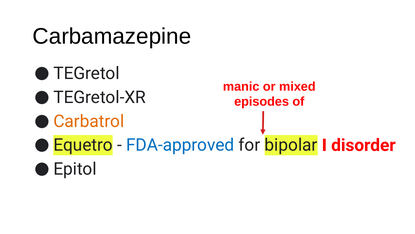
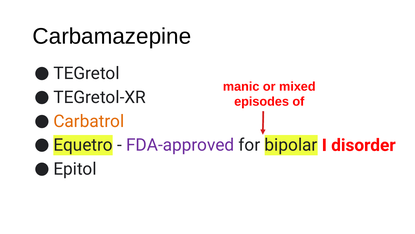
FDA-approved colour: blue -> purple (180, 145)
